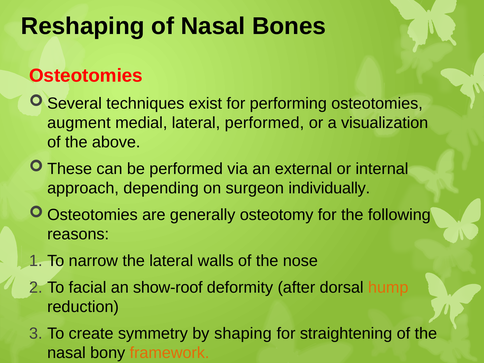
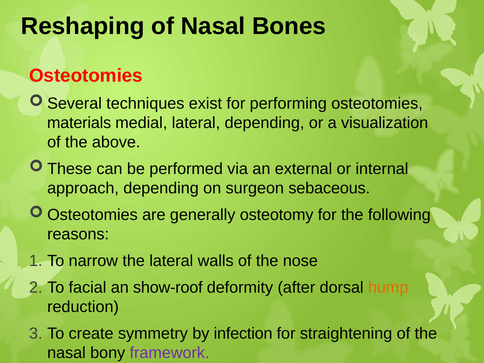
augment: augment -> materials (79, 123)
lateral performed: performed -> depending (265, 123)
individually: individually -> sebaceous (329, 188)
shaping: shaping -> infection (243, 333)
framework colour: orange -> purple (170, 353)
